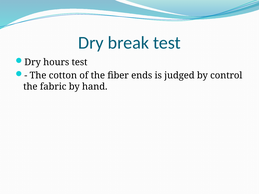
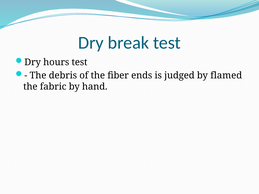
cotton: cotton -> debris (63, 75)
control: control -> flamed (226, 75)
